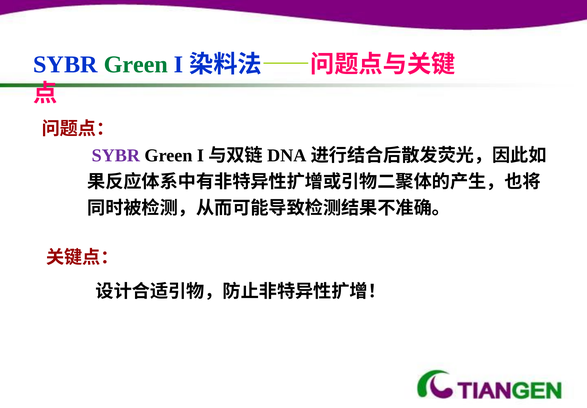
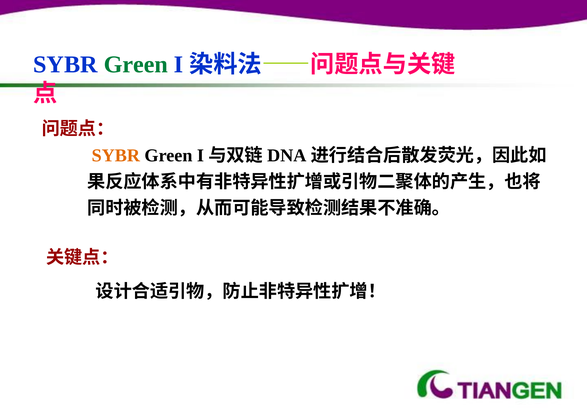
SYBR colour: purple -> orange (116, 155)
